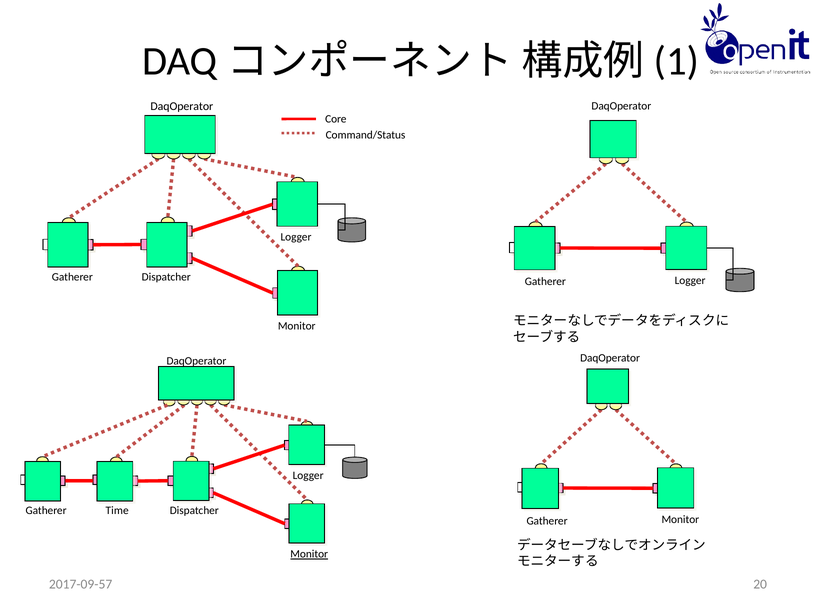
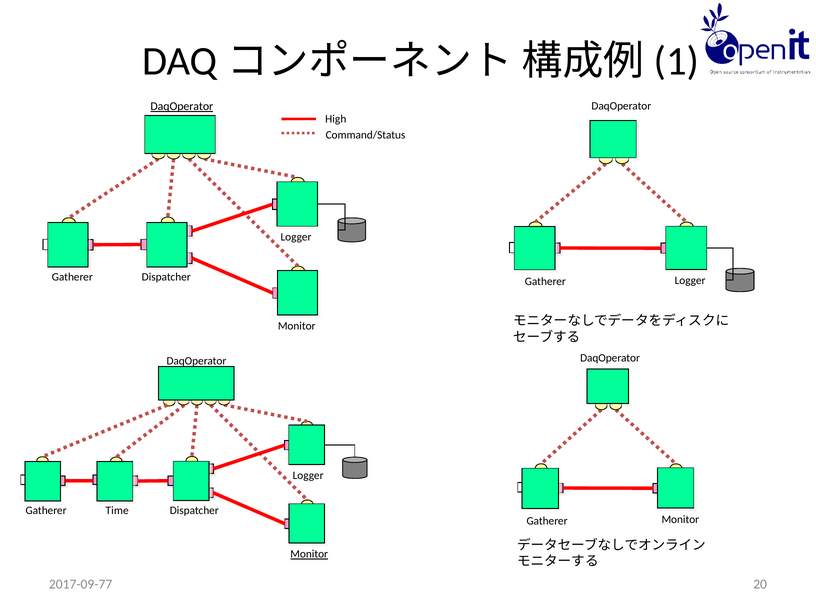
DaqOperator underline: none -> present (182, 106)
Core: Core -> High (336, 119)
2017-09-57: 2017-09-57 -> 2017-09-77 (81, 584)
